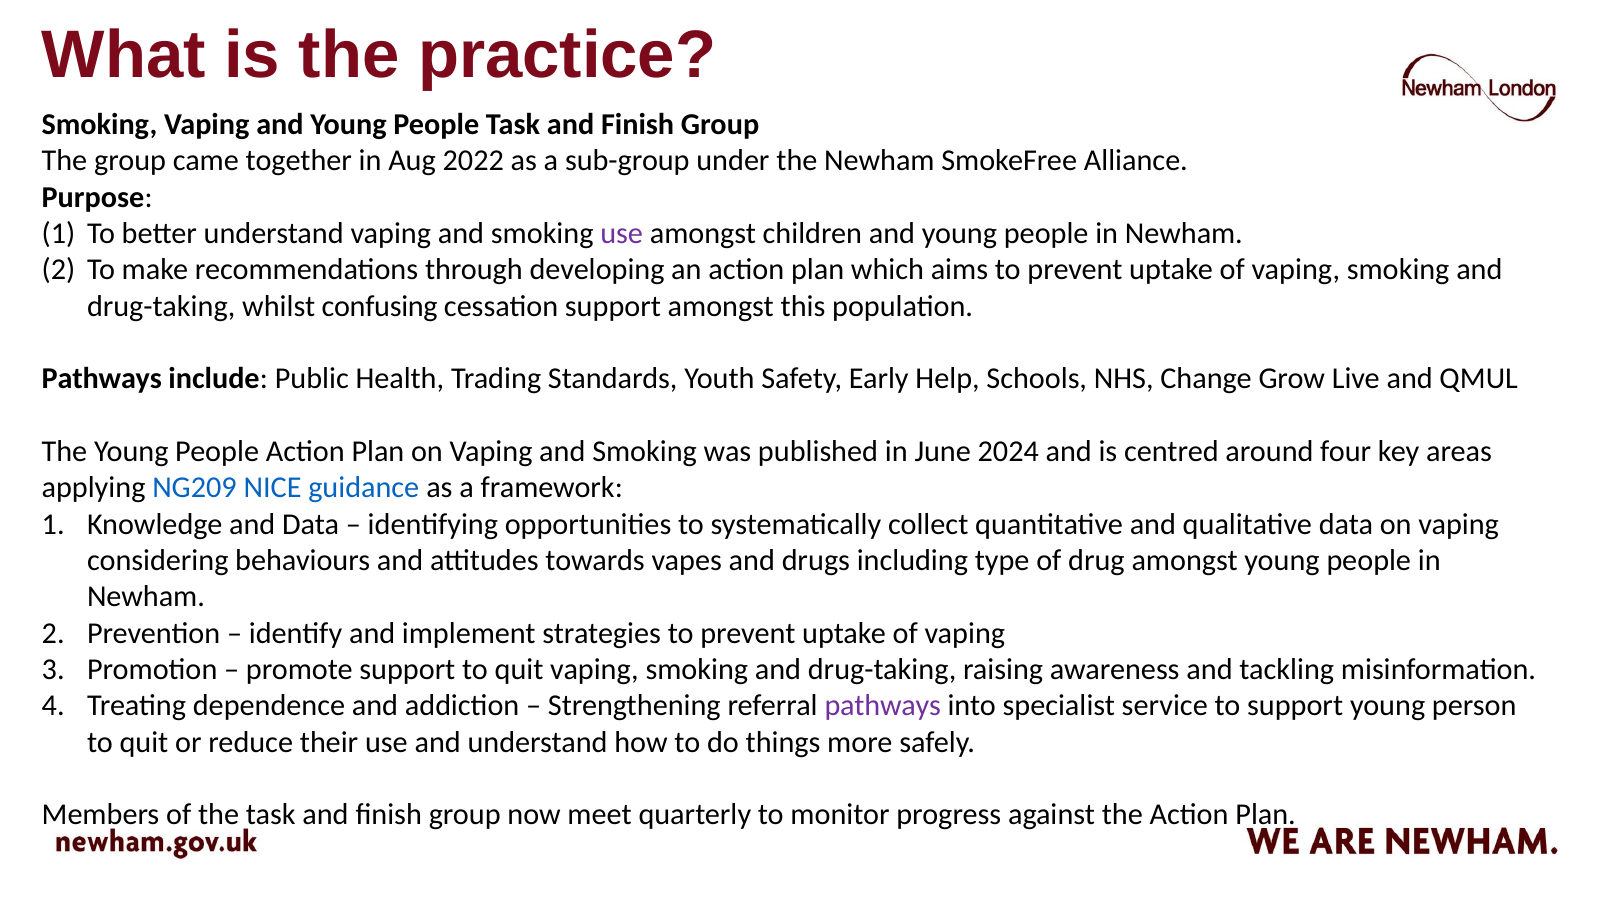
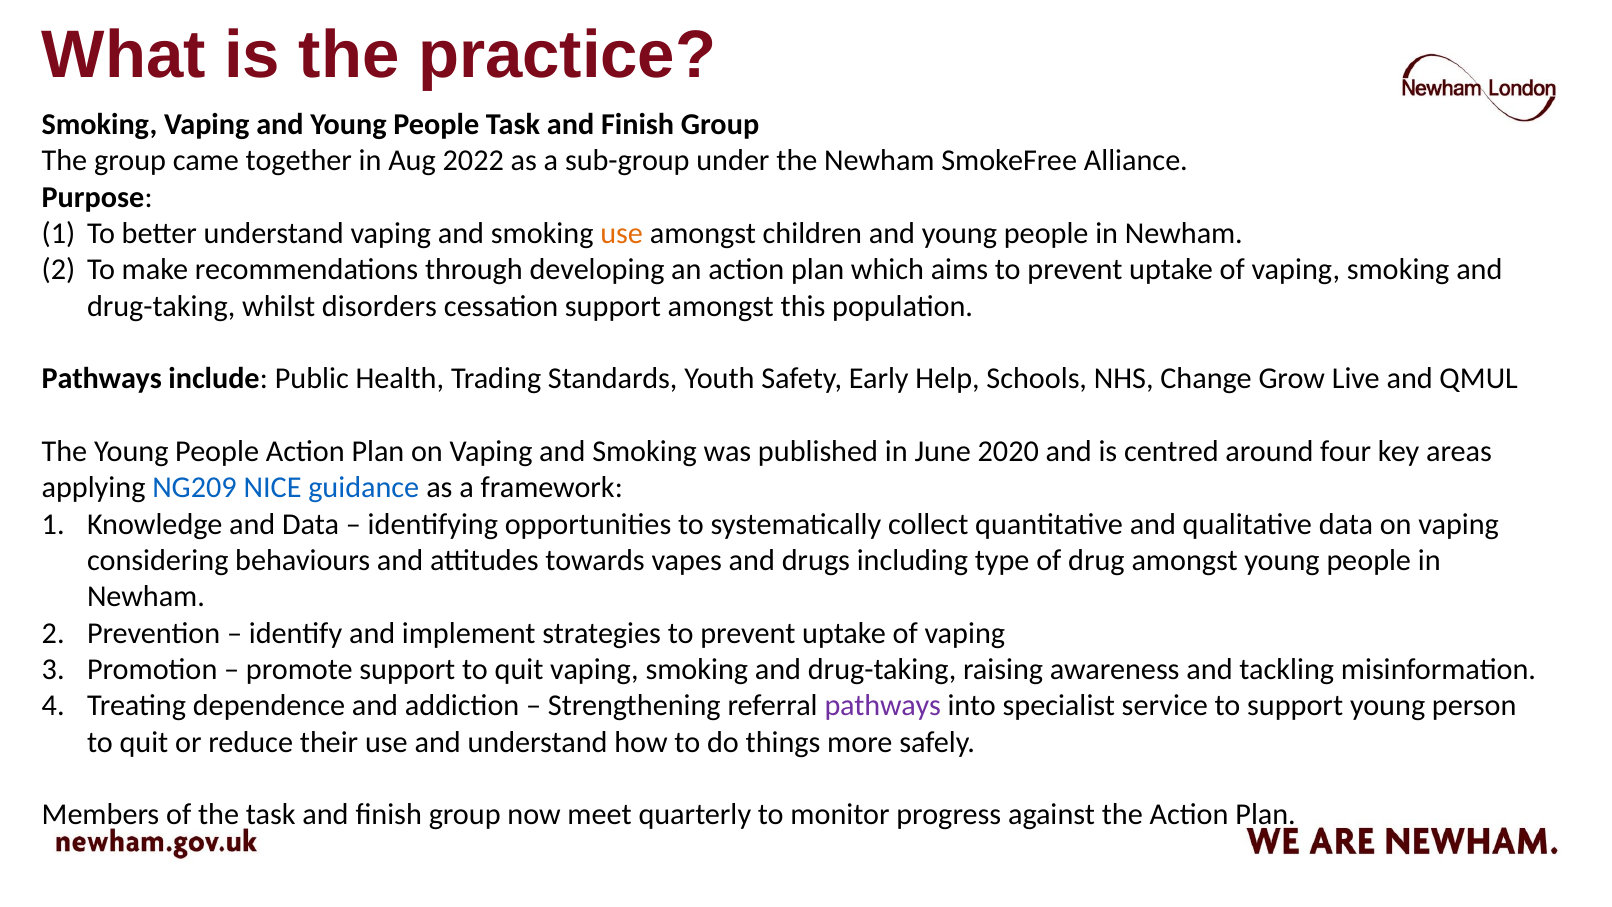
use colour: purple -> orange (622, 233)
confusing: confusing -> disorders (379, 306)
2024: 2024 -> 2020 (1008, 451)
